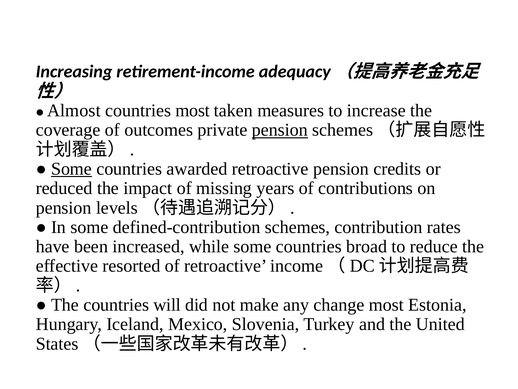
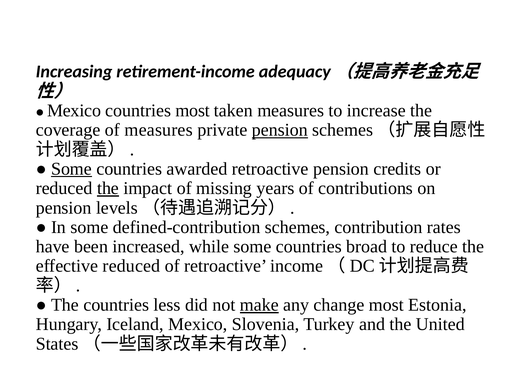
Almost: Almost -> Mexico (74, 110)
of outcomes: outcomes -> measures (159, 130)
the underline: none -> present (108, 188)
effective resorted: resorted -> reduced (131, 266)
will: will -> less (167, 305)
make underline: none -> present (259, 305)
